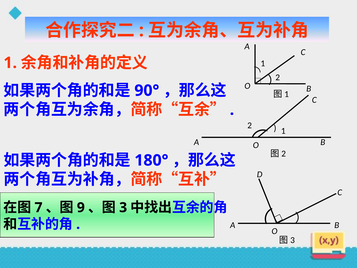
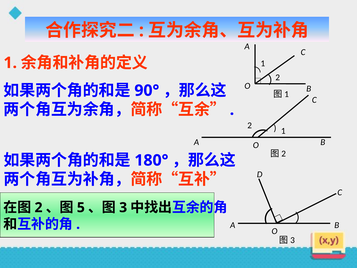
7: 7 -> 2 (39, 207)
9: 9 -> 5 (81, 207)
